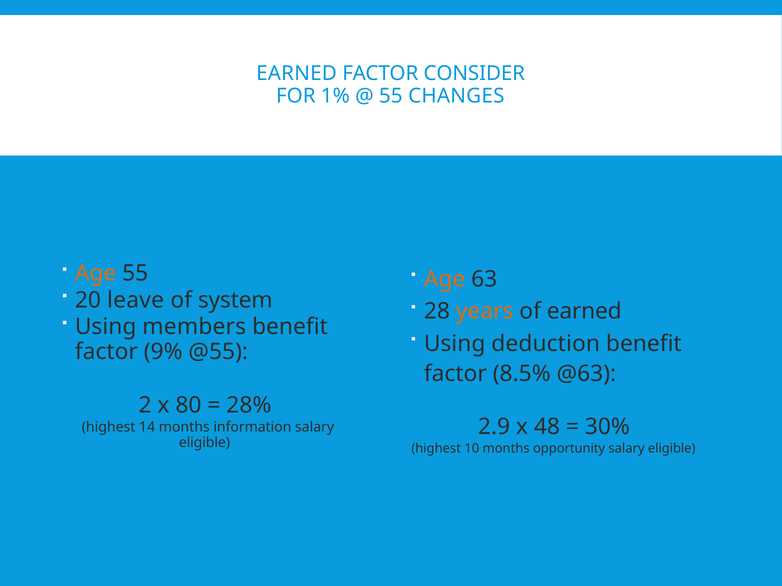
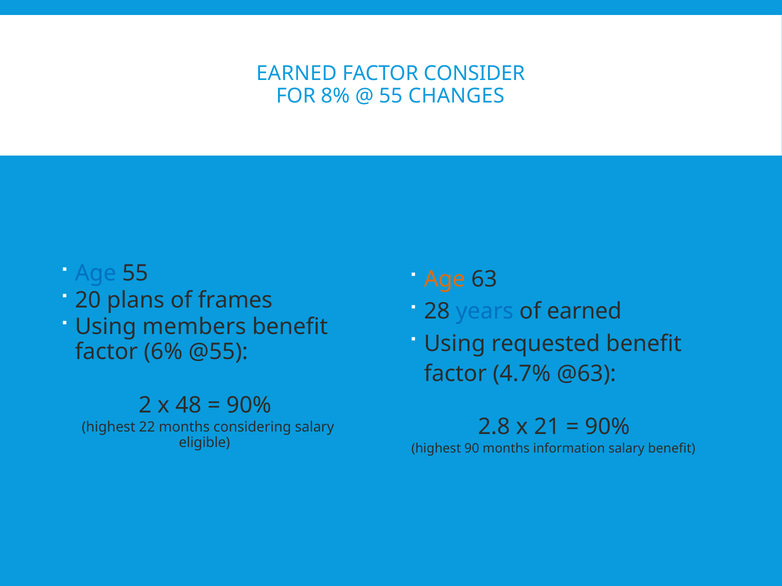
1%: 1% -> 8% (335, 96)
Age colour: orange -> blue (96, 274)
leave: leave -> plans (136, 300)
system: system -> frames (235, 300)
years colour: orange -> blue (485, 312)
deduction: deduction -> requested (546, 344)
9%: 9% -> 6% (163, 352)
8.5%: 8.5% -> 4.7% (522, 374)
80: 80 -> 48 (188, 405)
28%: 28% -> 90% (249, 405)
2.9: 2.9 -> 2.8 (494, 427)
48: 48 -> 21 (547, 427)
30%: 30% -> 90% (607, 427)
14: 14 -> 22 (147, 428)
information: information -> considering (252, 428)
10: 10 -> 90 (472, 449)
opportunity: opportunity -> information (569, 449)
eligible: eligible -> benefit (672, 449)
